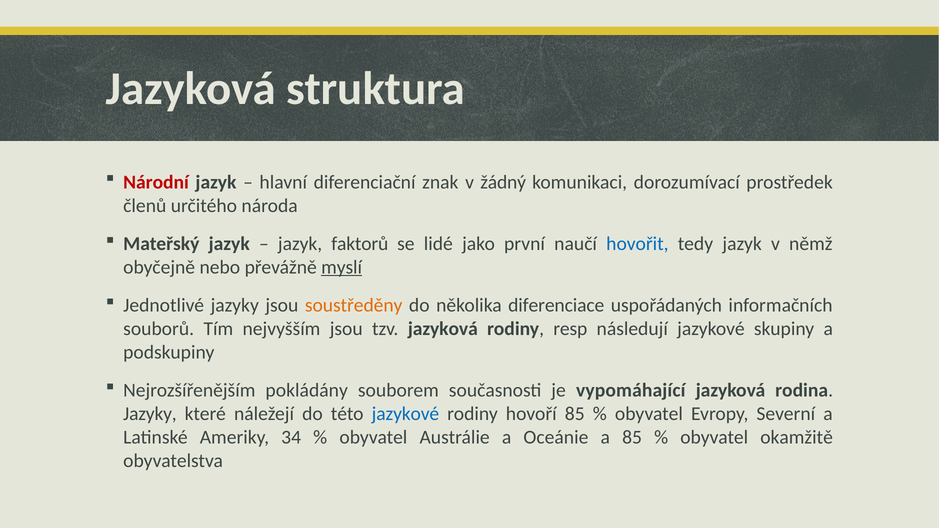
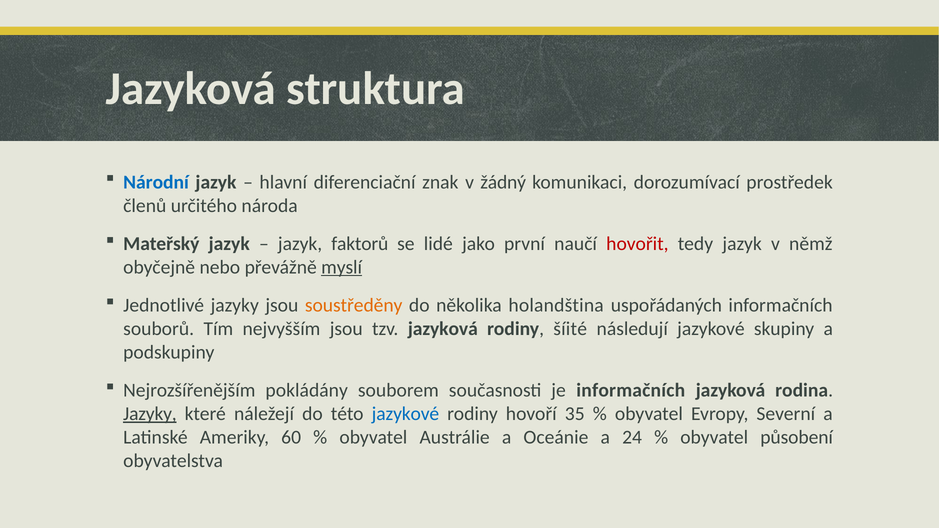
Národní colour: red -> blue (156, 182)
hovořit colour: blue -> red (637, 244)
diferenciace: diferenciace -> holandština (556, 305)
resp: resp -> šíité (570, 329)
je vypomáhající: vypomáhající -> informačních (631, 391)
Jazyky underline: none -> present (150, 414)
hovoří 85: 85 -> 35 (575, 414)
34: 34 -> 60 (291, 438)
a 85: 85 -> 24 (632, 438)
okamžitě: okamžitě -> působení (797, 438)
